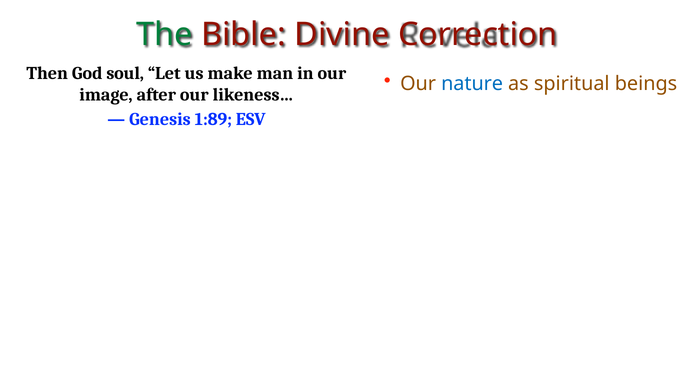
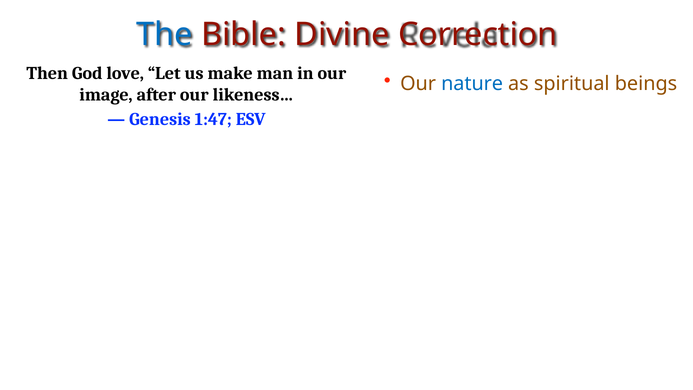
The colour: green -> blue (164, 35)
soul: soul -> love (125, 73)
1:89: 1:89 -> 1:47 (213, 119)
